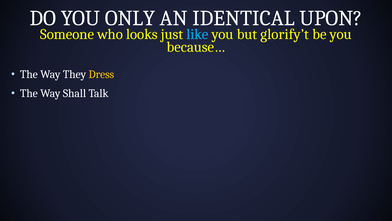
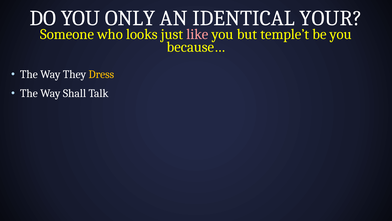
UPON: UPON -> YOUR (331, 18)
like colour: light blue -> pink (197, 34)
glorify’t: glorify’t -> temple’t (285, 34)
